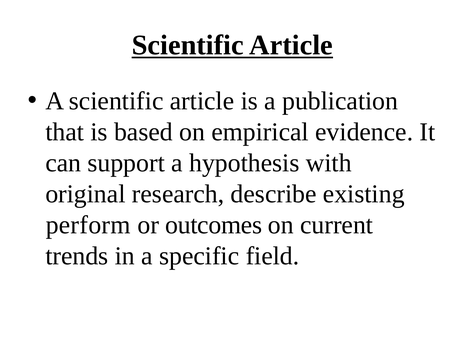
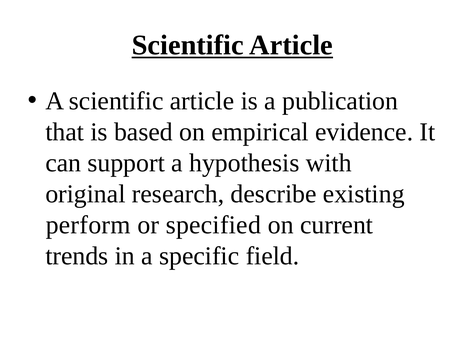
outcomes: outcomes -> specified (213, 225)
